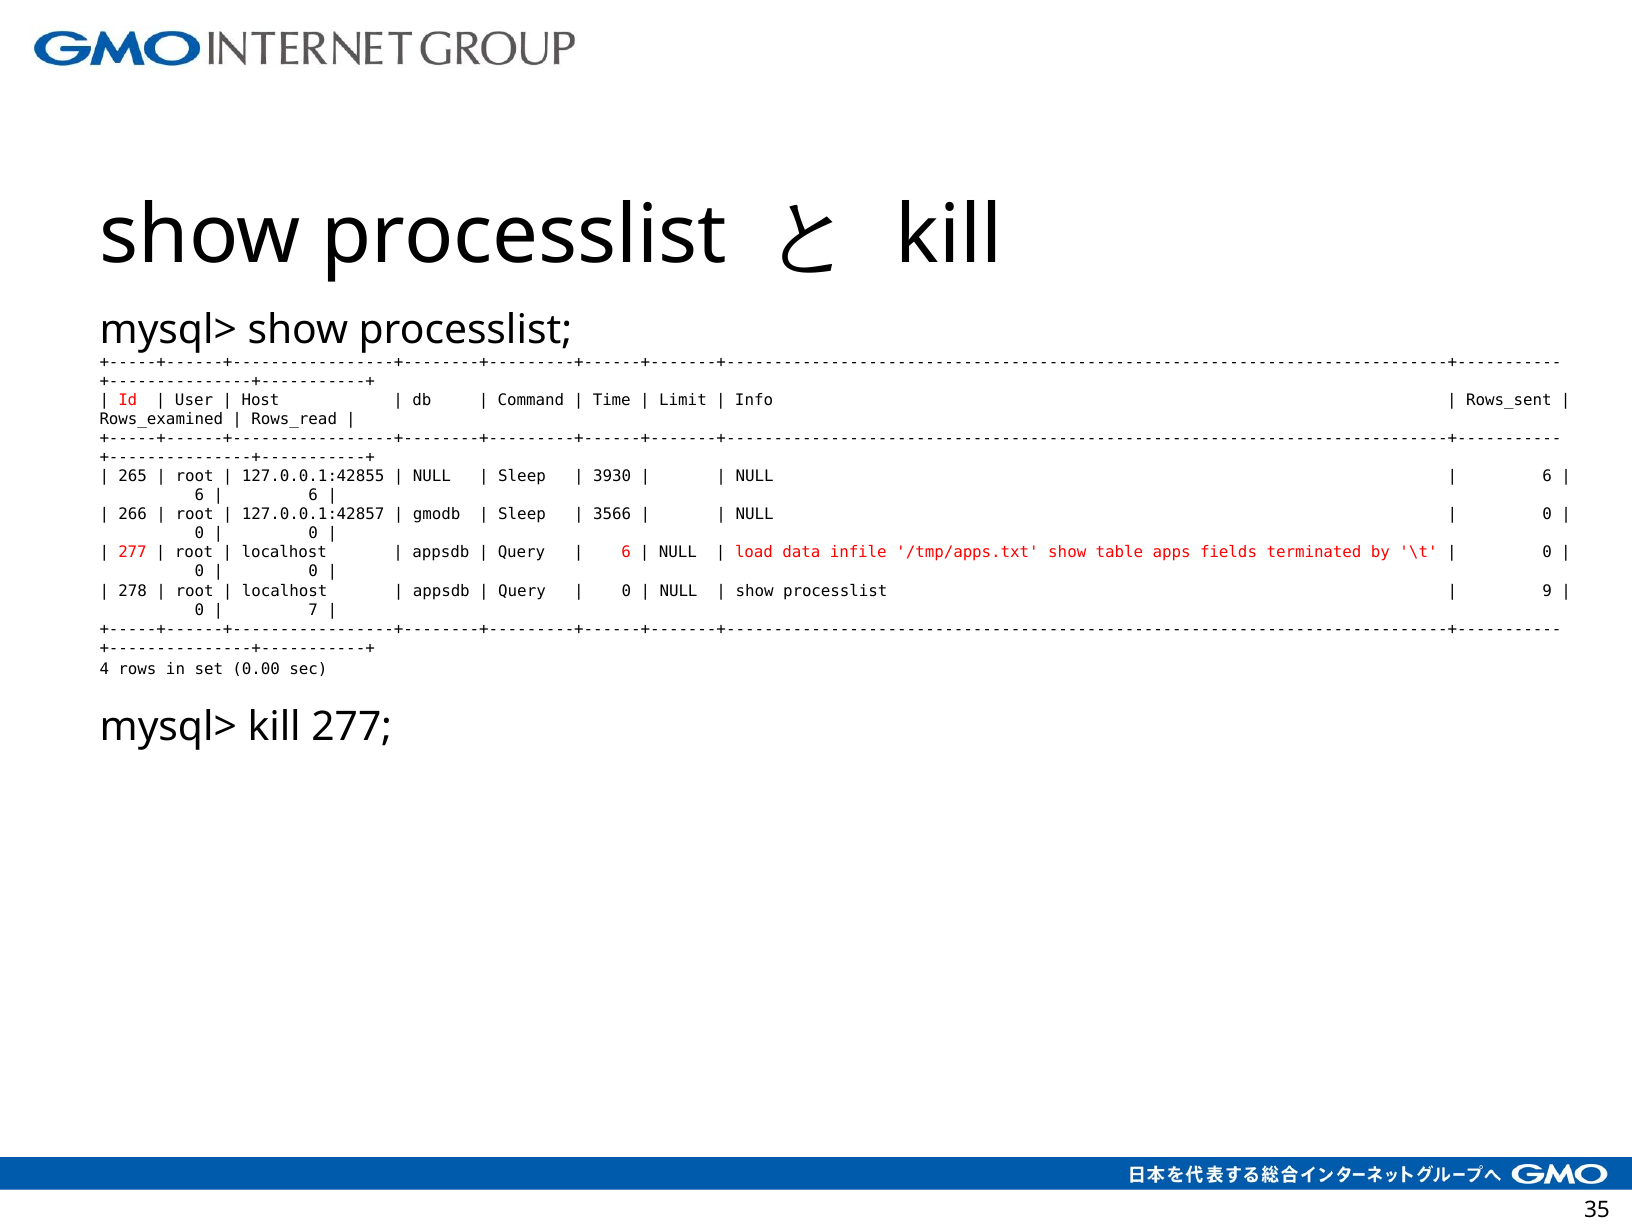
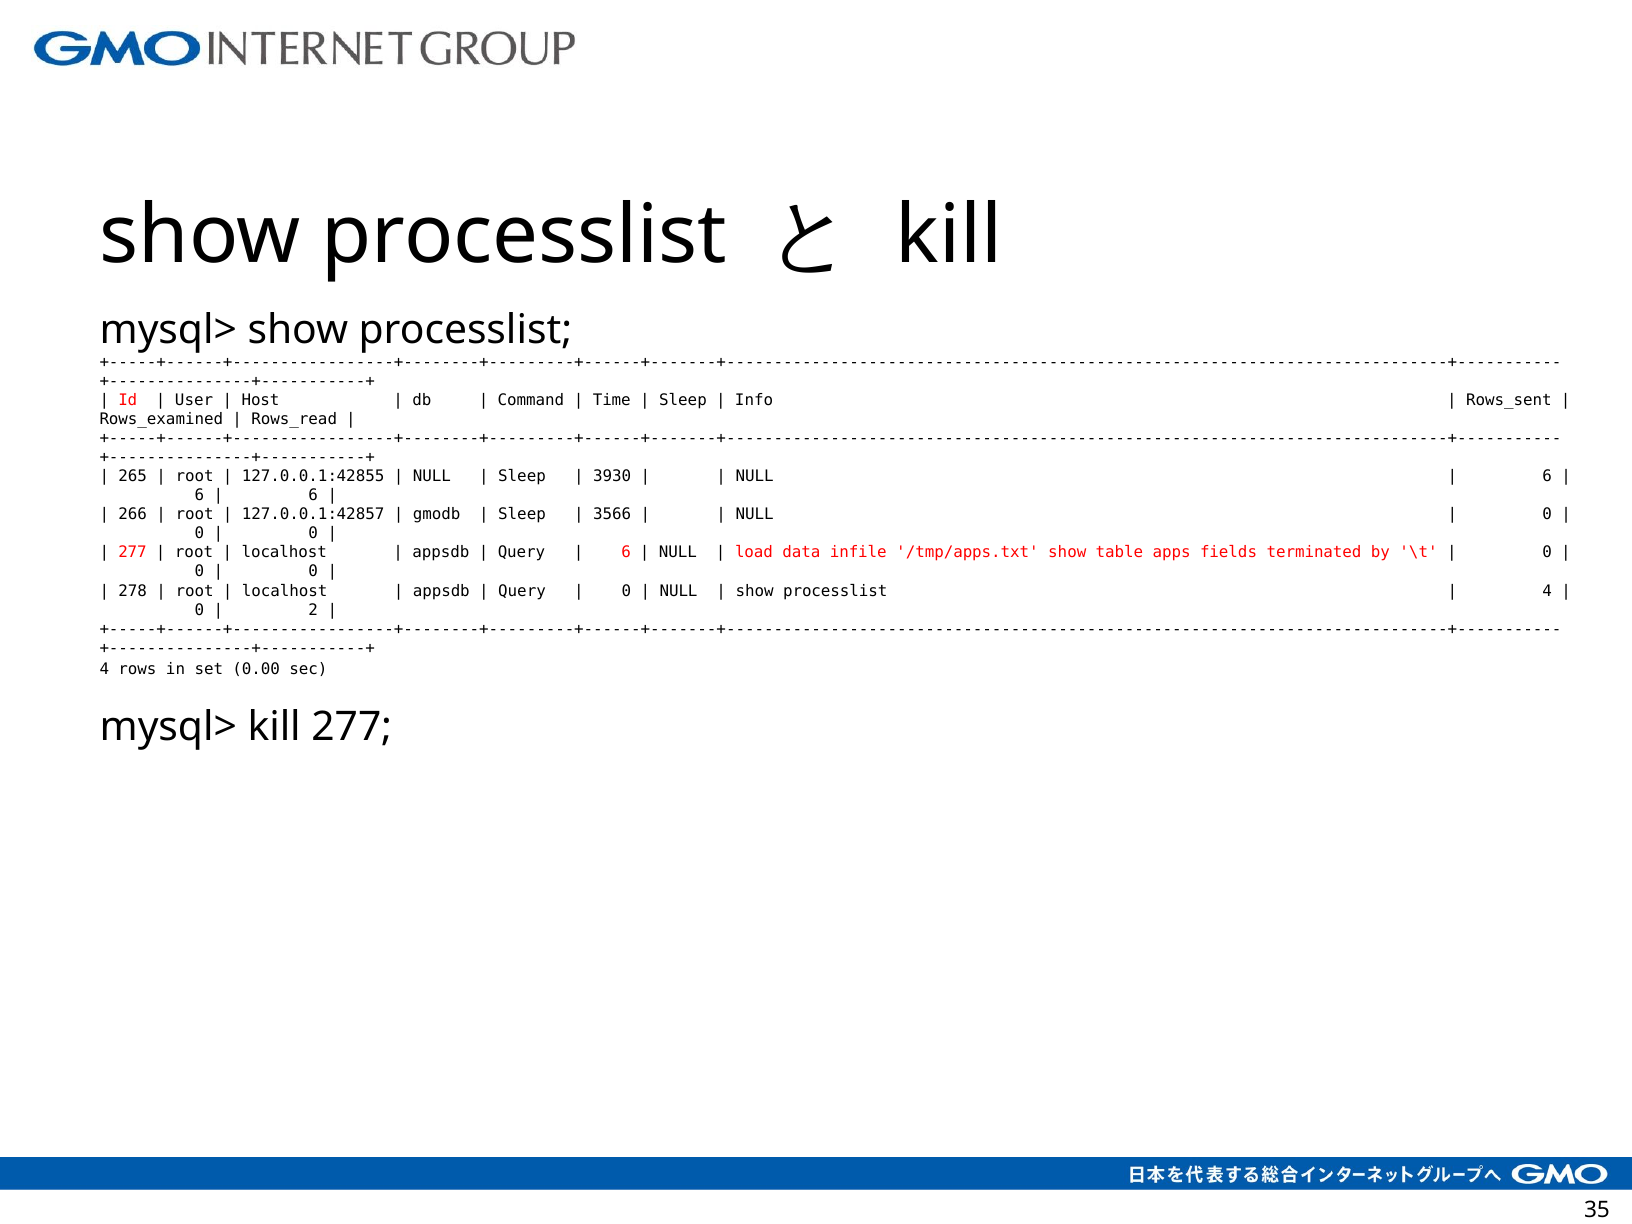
Limit: Limit -> Sleep (683, 401)
9: 9 -> 4 (1547, 591)
7: 7 -> 2 (313, 610)
